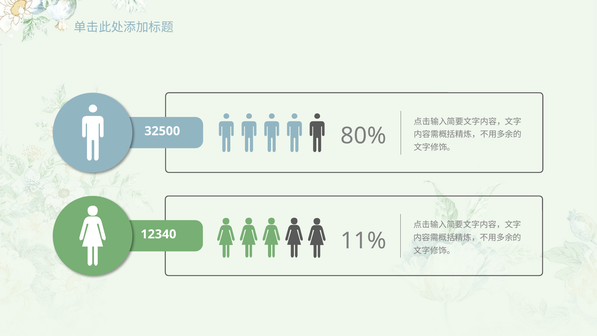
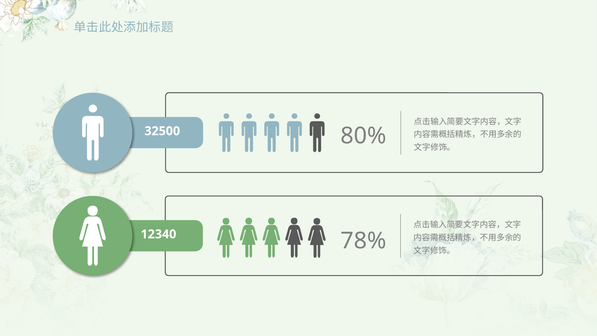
11%: 11% -> 78% (364, 241)
